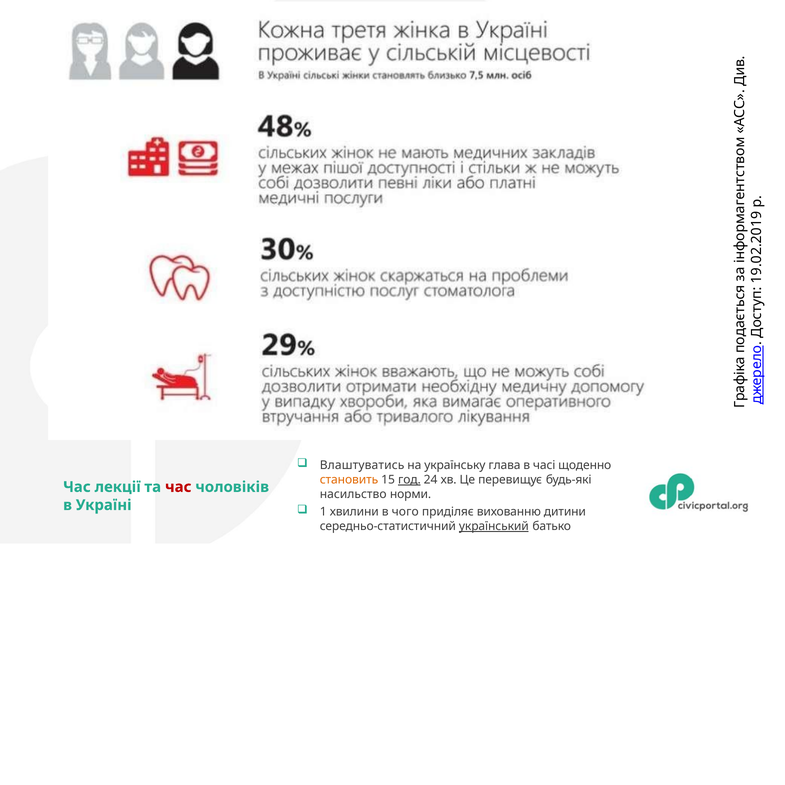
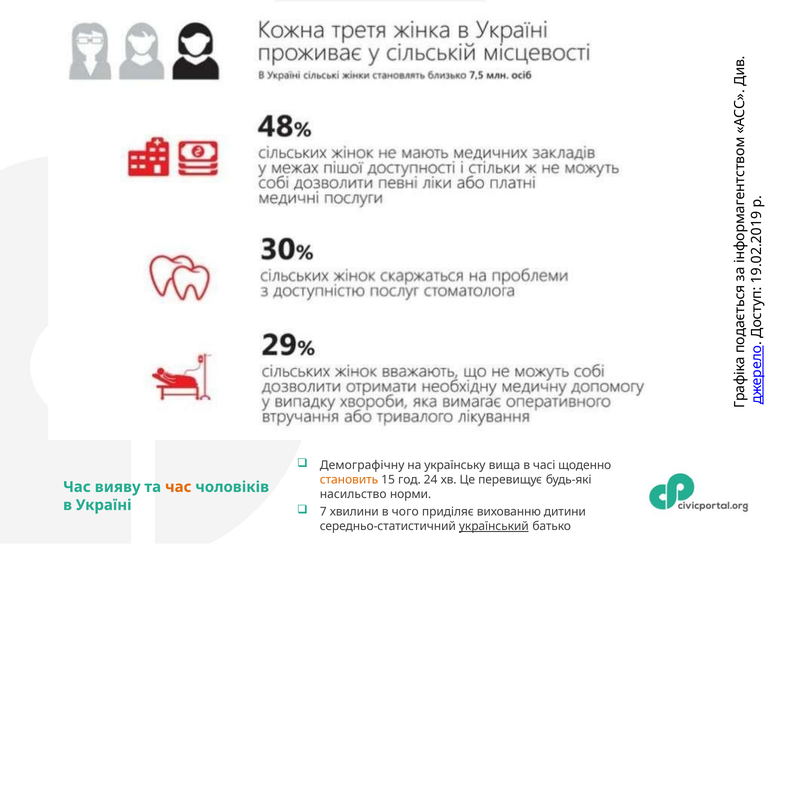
Влаштуватись: Влаштуватись -> Демографічну (362, 465)
глава: глава -> вища (504, 465)
год underline: present -> none (409, 480)
лекції: лекції -> вияву (118, 487)
час colour: red -> orange (178, 487)
1: 1 -> 7 (323, 512)
